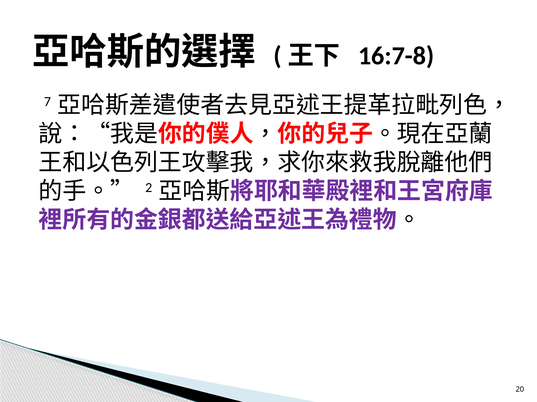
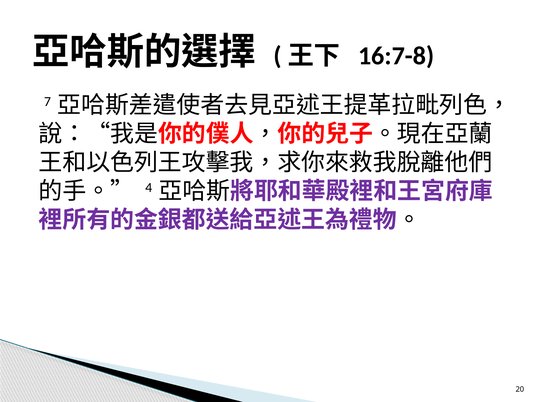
2: 2 -> 4 (149, 188)
